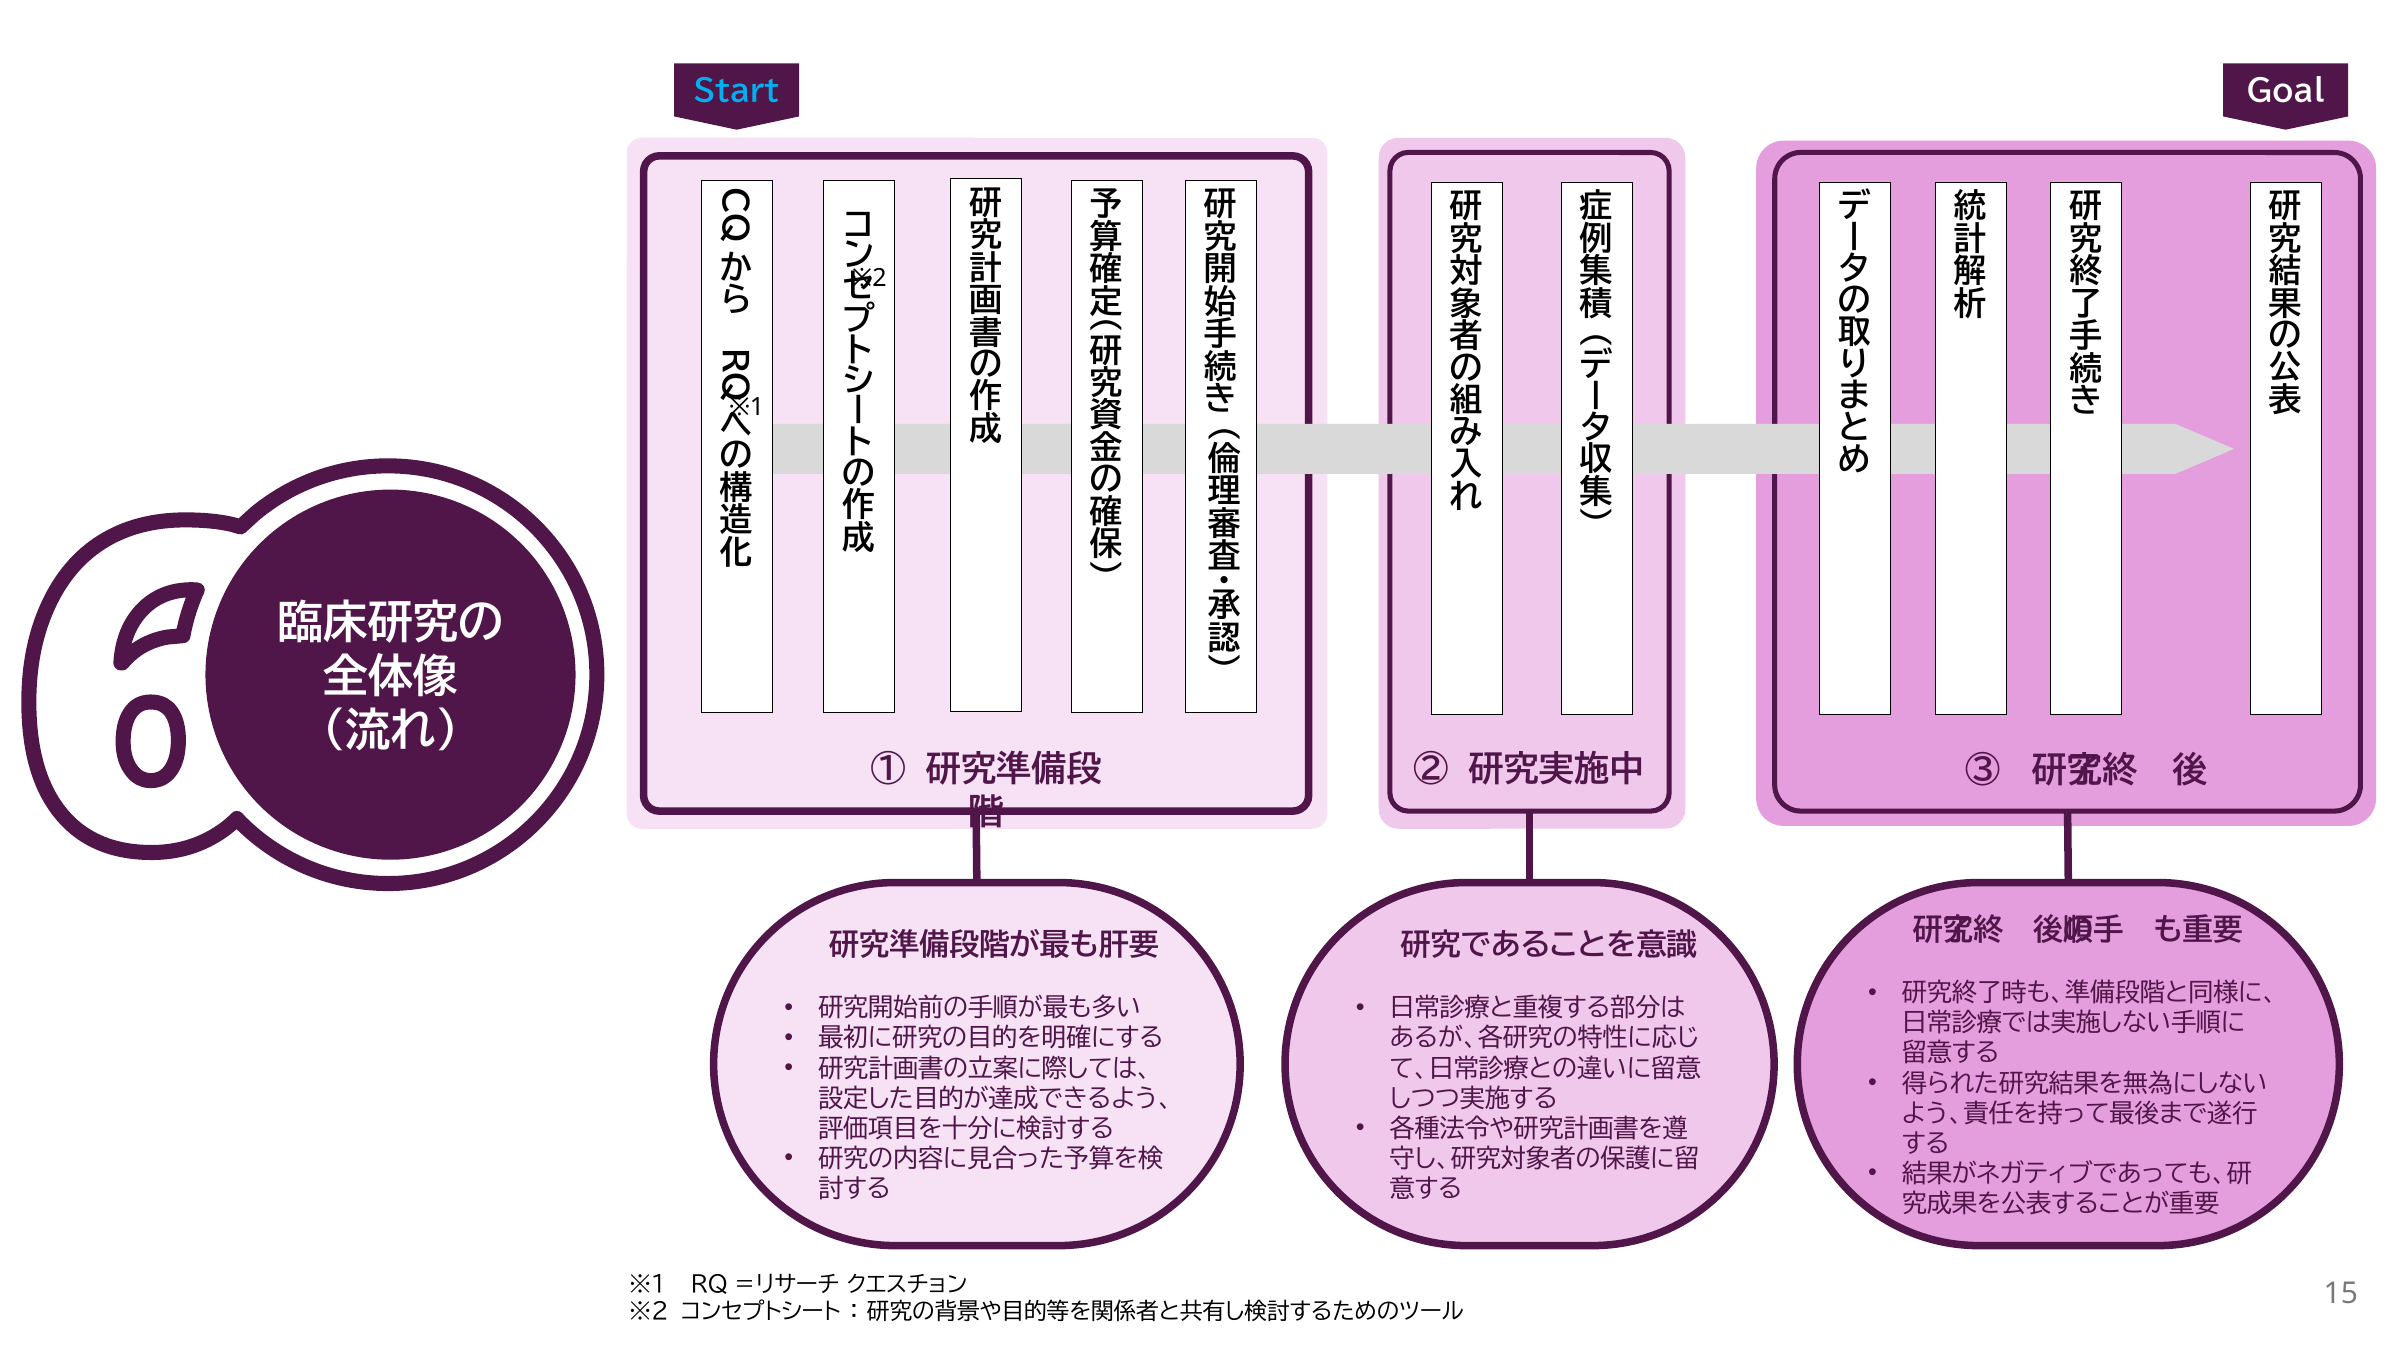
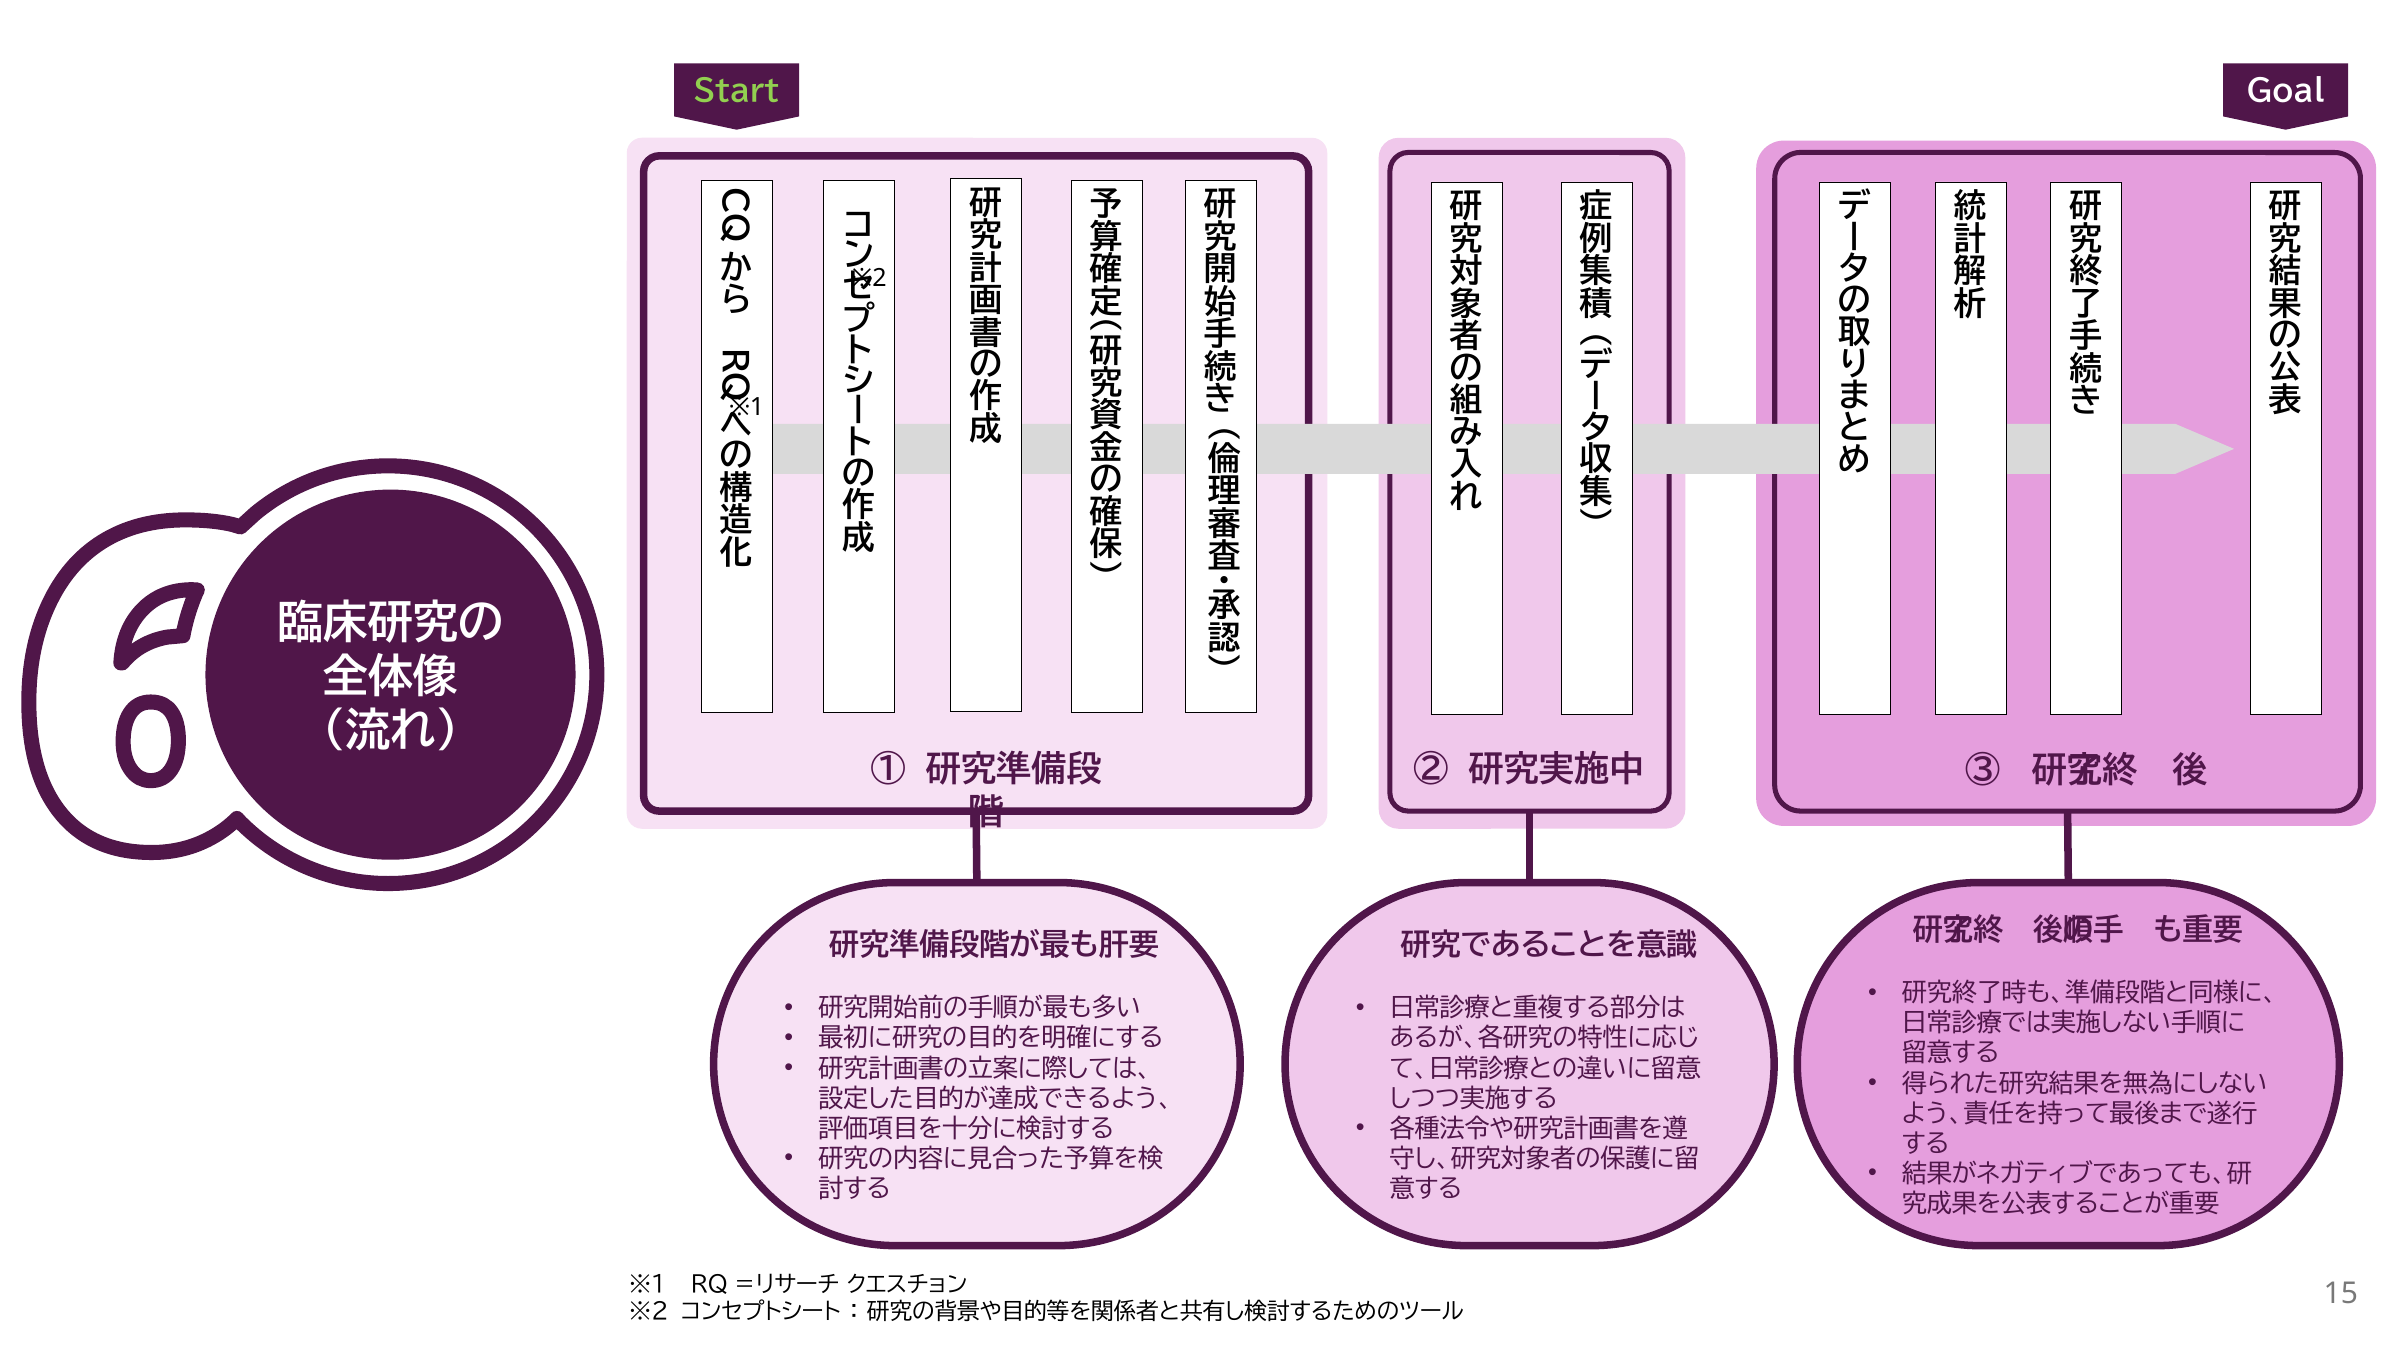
Start colour: light blue -> light green (736, 92)
